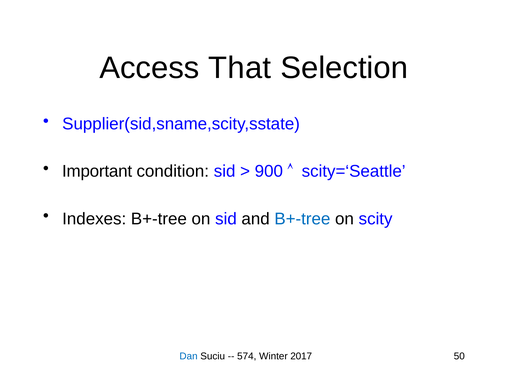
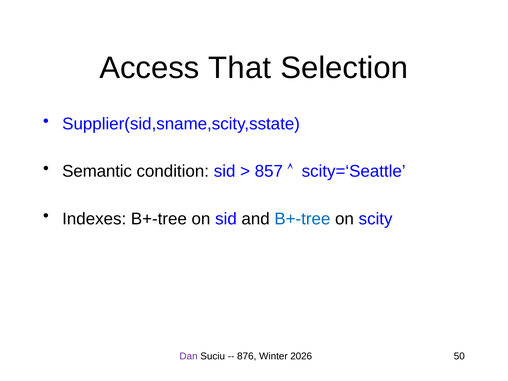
Important: Important -> Semantic (97, 171)
900: 900 -> 857 (269, 171)
Dan colour: blue -> purple (189, 356)
574: 574 -> 876 (247, 356)
2017: 2017 -> 2026 (301, 356)
